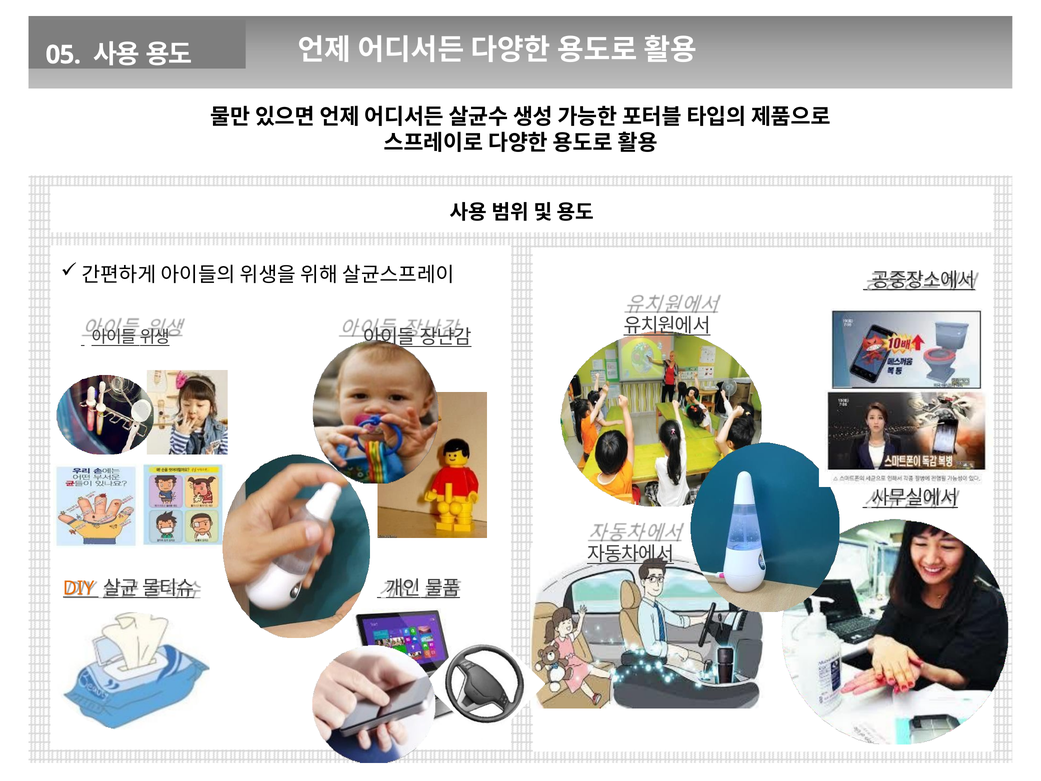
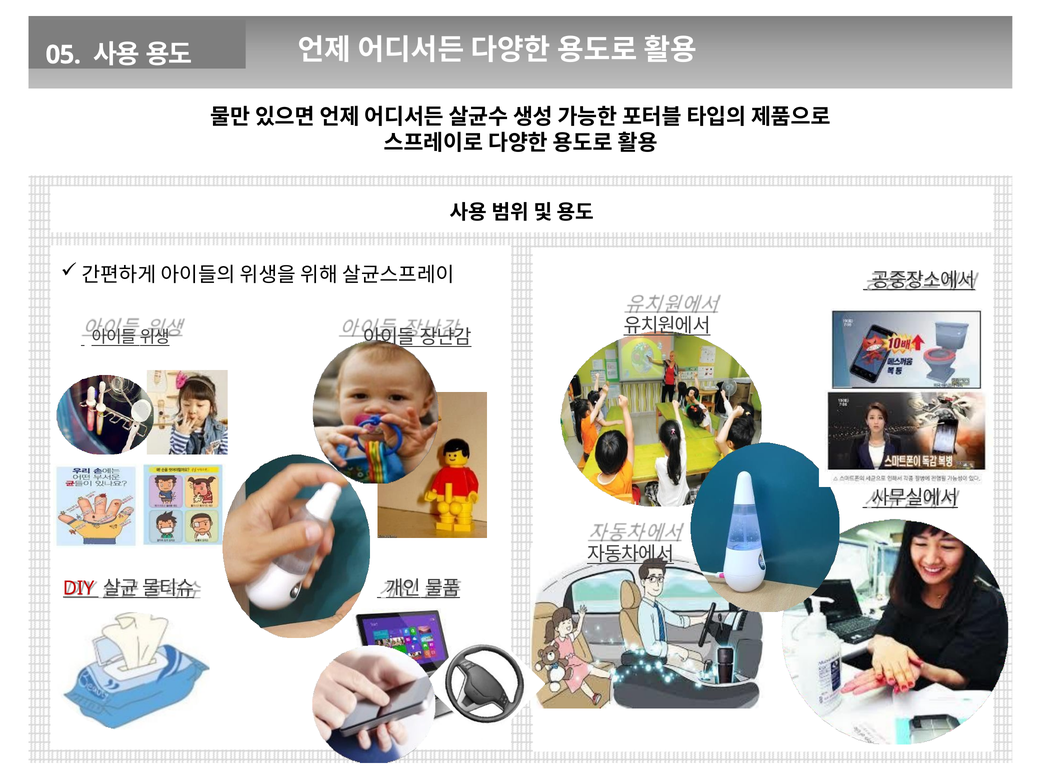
DIY colour: orange -> red (79, 588)
